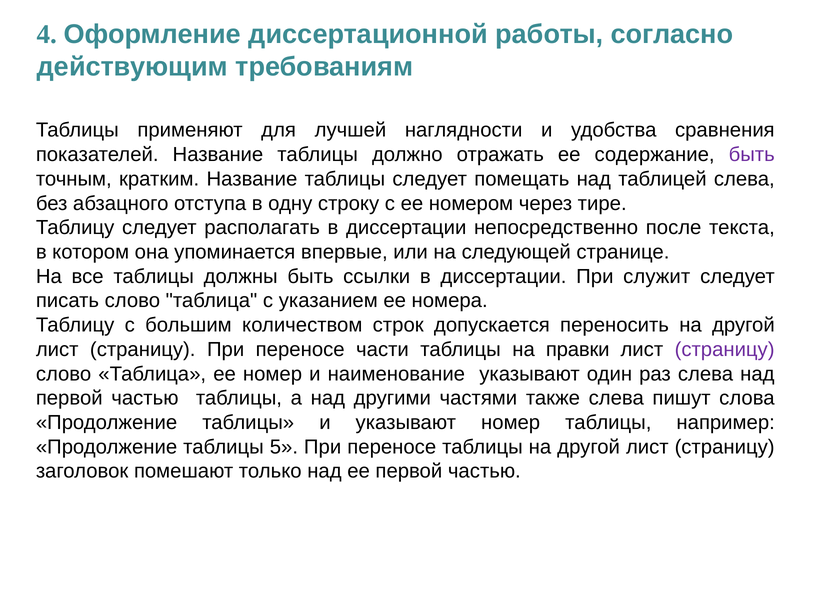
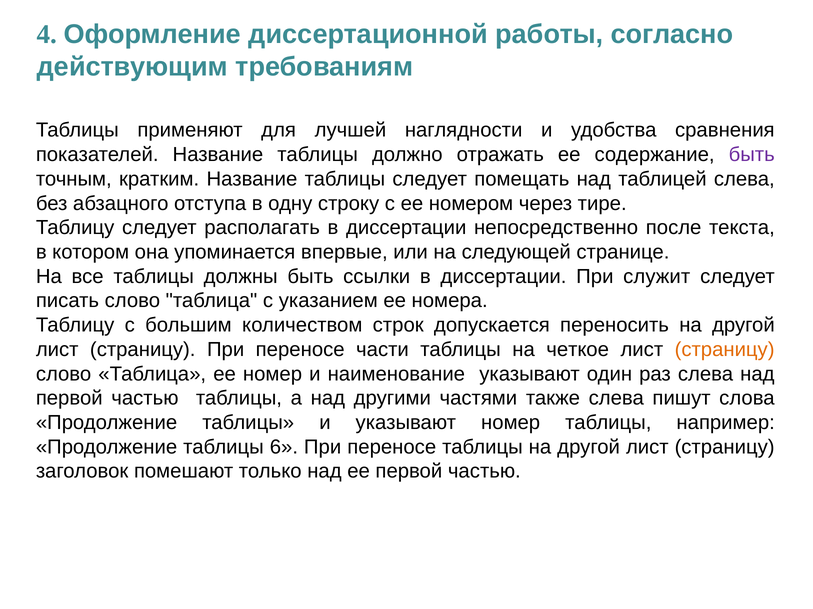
правки: правки -> четкое (578, 350)
страницу colour: purple -> orange (725, 350)
5: 5 -> 6 (284, 447)
